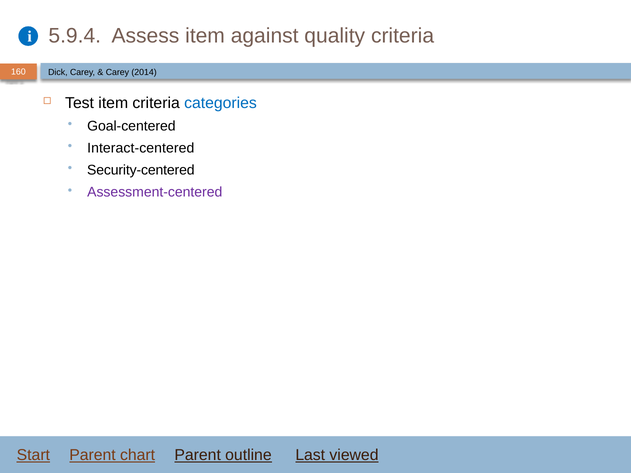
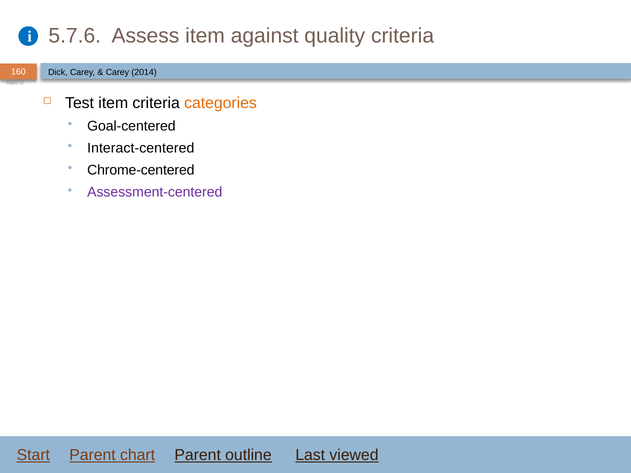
5.9.4: 5.9.4 -> 5.7.6 (75, 36)
categories colour: blue -> orange (220, 103)
Security-centered: Security-centered -> Chrome-centered (141, 170)
